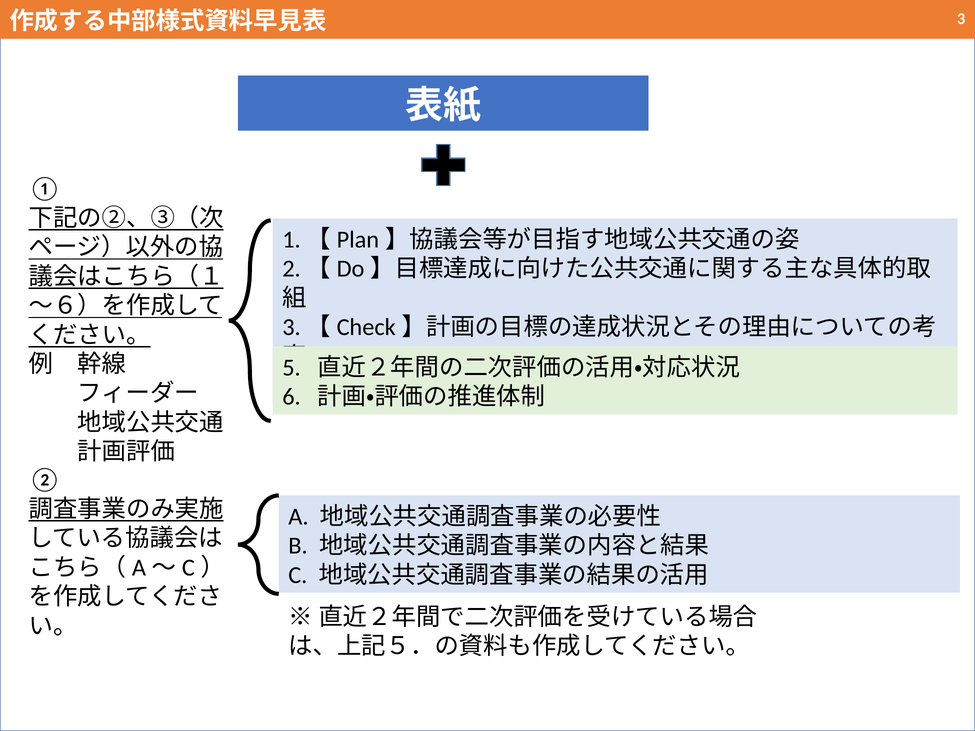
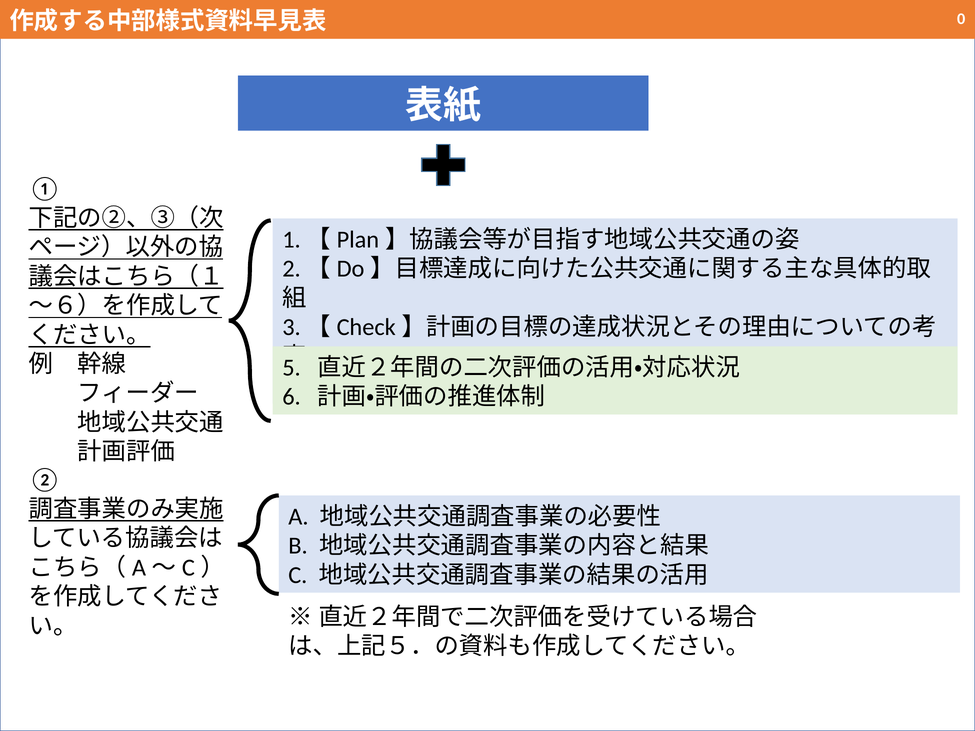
3: 3 -> 0 (961, 19)
